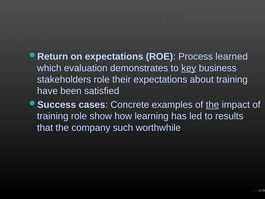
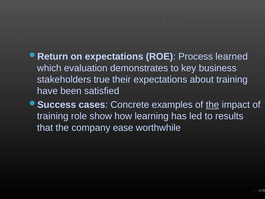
key underline: present -> none (189, 68)
stakeholders role: role -> true (102, 79)
such: such -> ease (123, 128)
